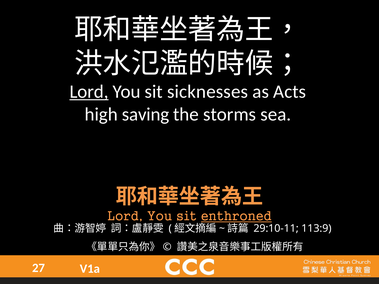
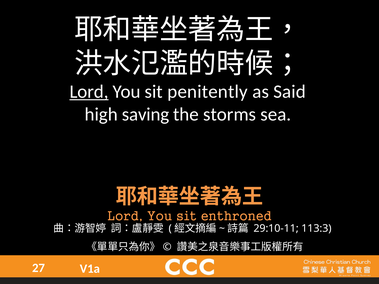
sicknesses: sicknesses -> penitently (208, 92)
Acts: Acts -> Said (290, 92)
enthroned underline: present -> none (236, 217)
113:9: 113:9 -> 113:3 (316, 229)
